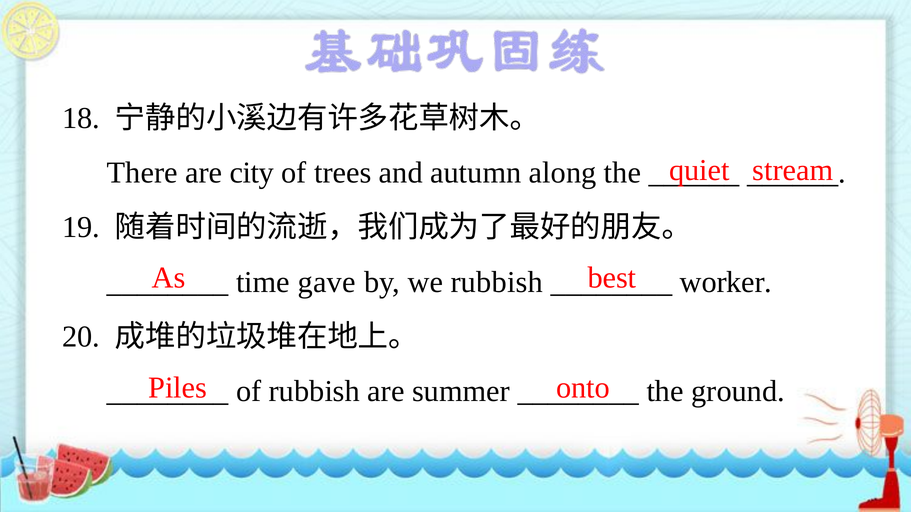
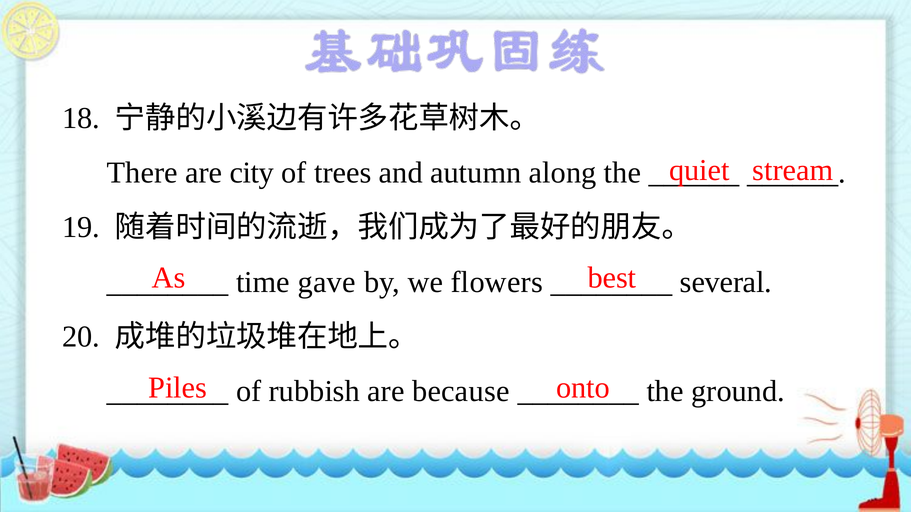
we rubbish: rubbish -> flowers (497, 282)
worker: worker -> several (726, 282)
summer: summer -> because (461, 392)
